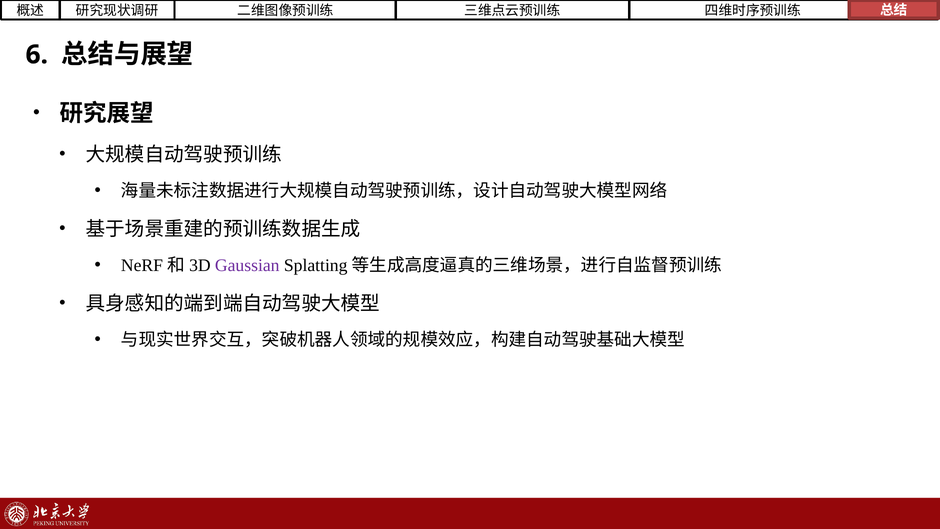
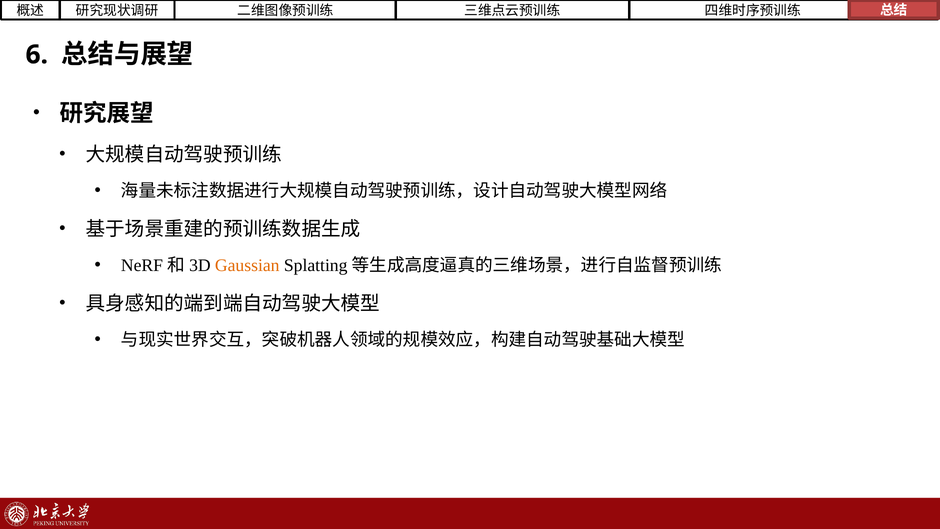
Gaussian colour: purple -> orange (247, 265)
